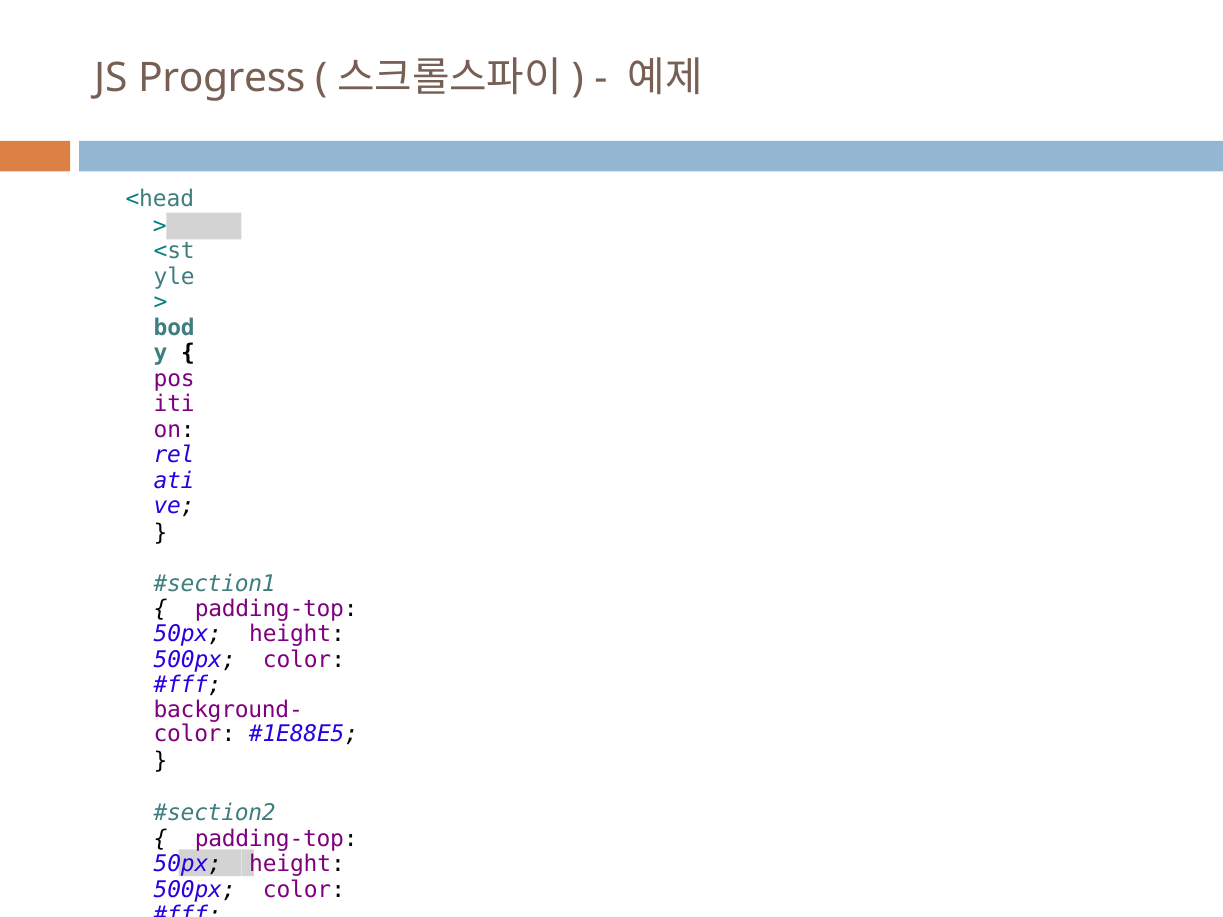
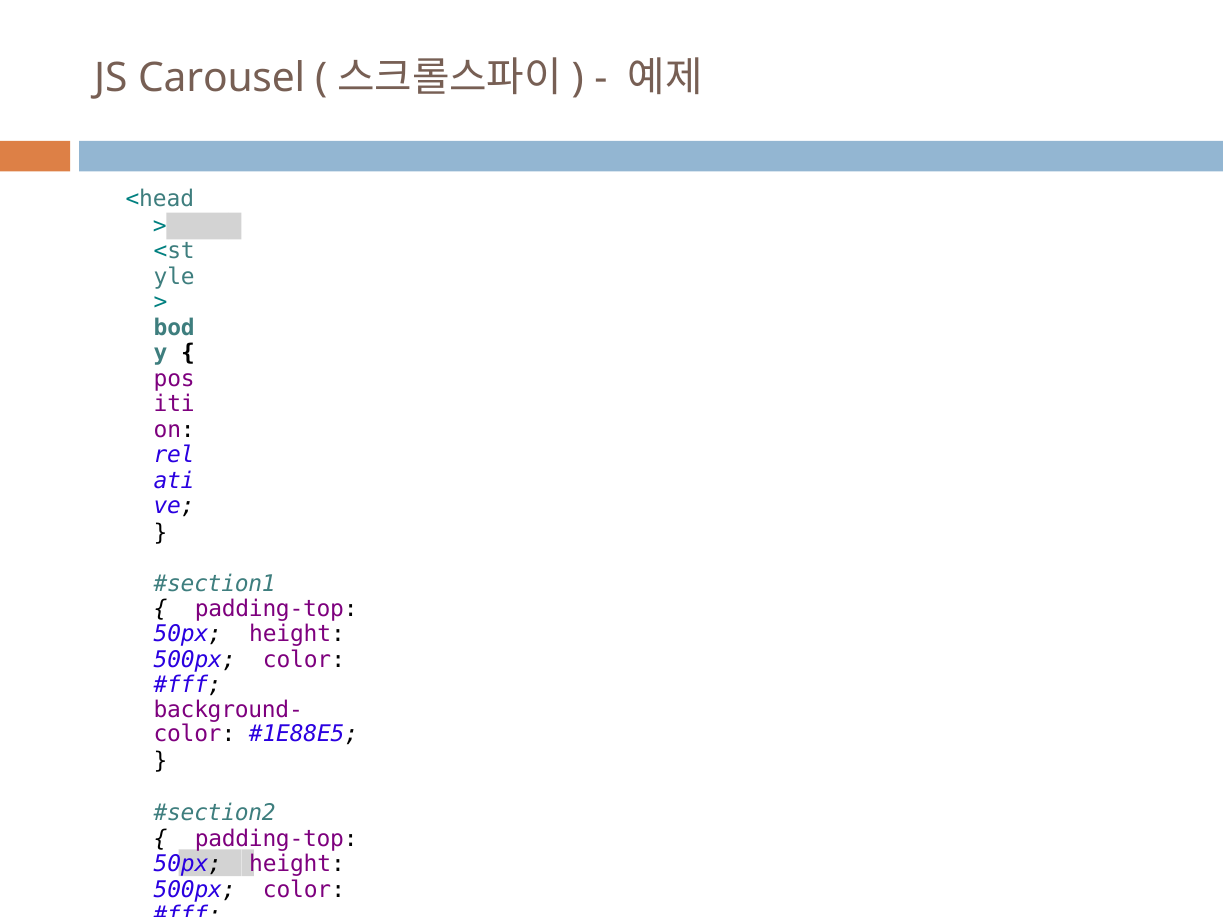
Progress: Progress -> Carousel (222, 78)
